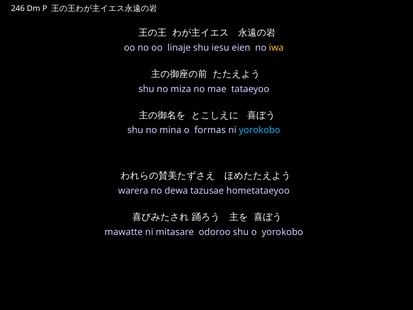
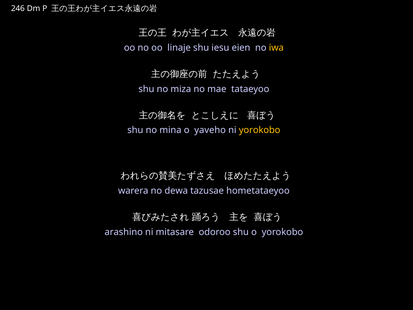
formas: formas -> yaveho (210, 130)
yorokobo colour: light blue -> yellow (260, 130)
mawatte: mawatte -> arashino (124, 232)
